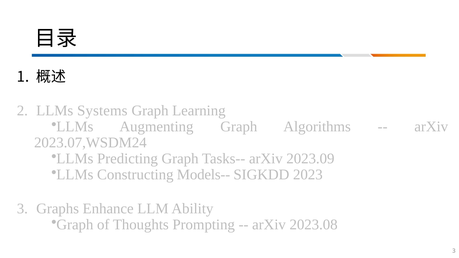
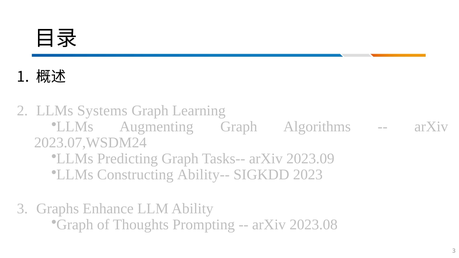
Models--: Models-- -> Ability-- (203, 175)
